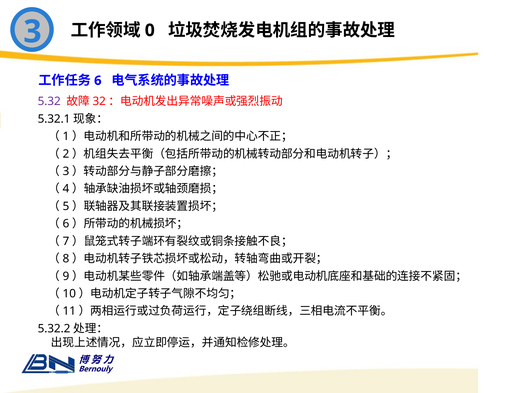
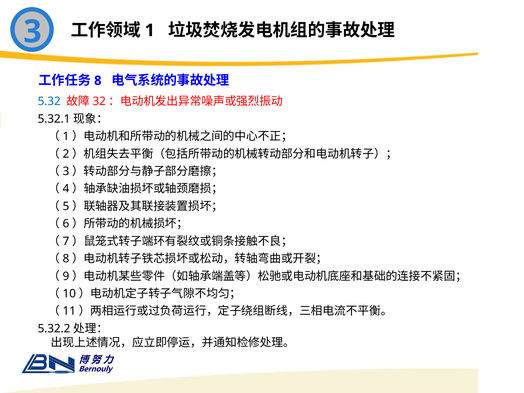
0: 0 -> 1 (150, 30)
6: 6 -> 8 (98, 81)
5.32 colour: purple -> blue (49, 101)
